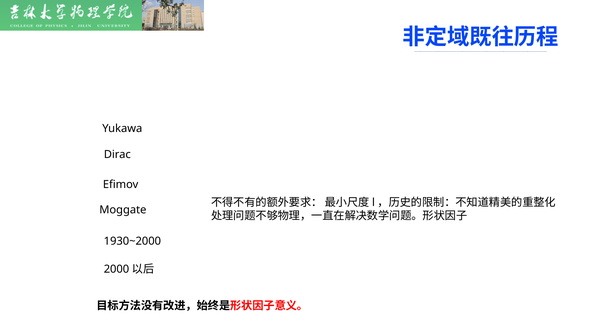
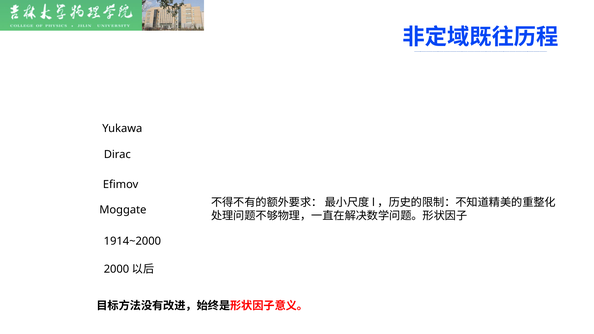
1930~2000: 1930~2000 -> 1914~2000 (132, 241)
